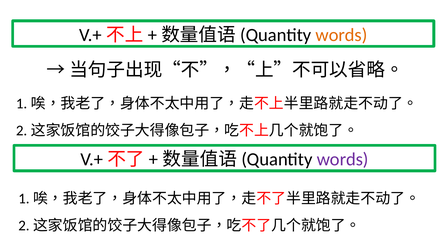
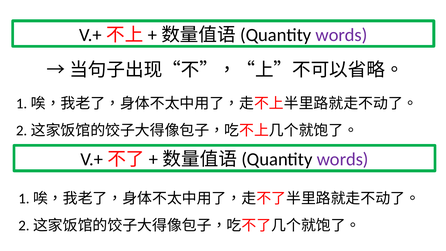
words colour: orange -> purple (341, 35)
